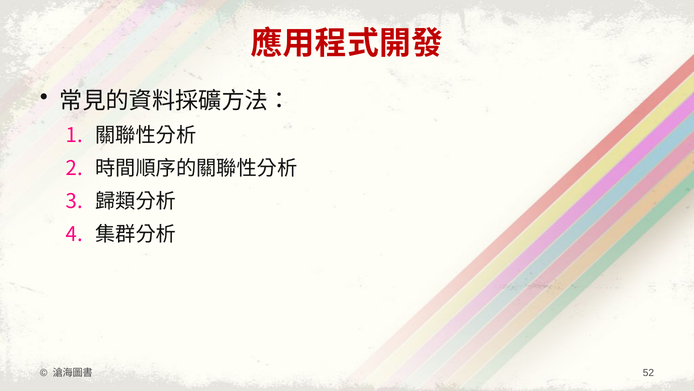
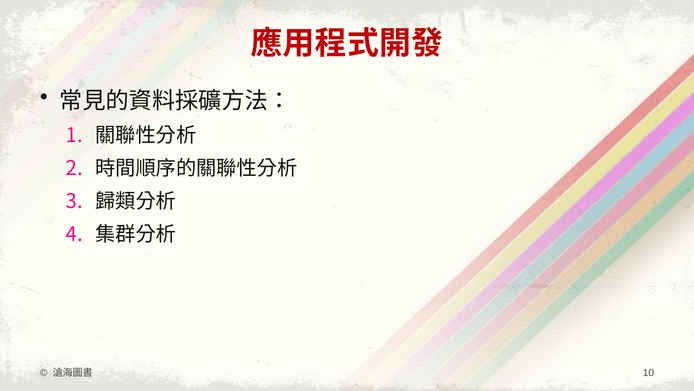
52: 52 -> 10 (648, 372)
